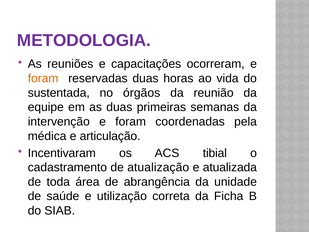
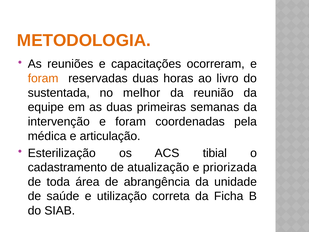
METODOLOGIA colour: purple -> orange (84, 40)
vida: vida -> livro (228, 78)
órgãos: órgãos -> melhor (142, 93)
Incentivaram: Incentivaram -> Esterilização (62, 153)
atualizada: atualizada -> priorizada (230, 167)
